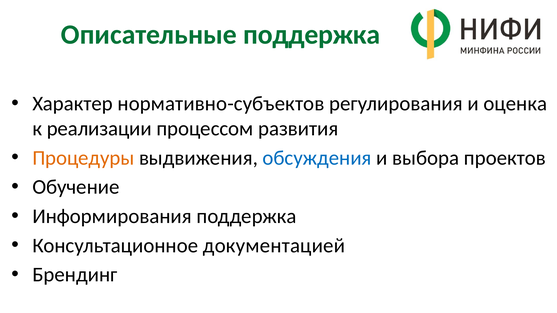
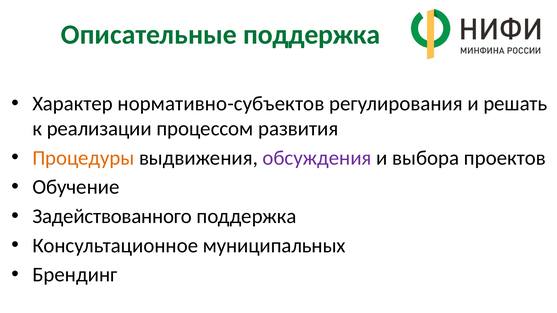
оценка: оценка -> решать (515, 104)
обсуждения colour: blue -> purple (317, 158)
Информирования: Информирования -> Задействованного (112, 216)
документацией: документацией -> муниципальных (274, 246)
